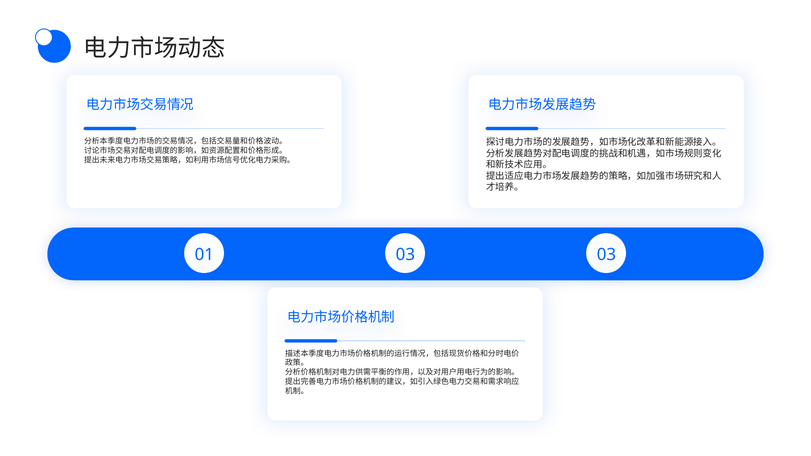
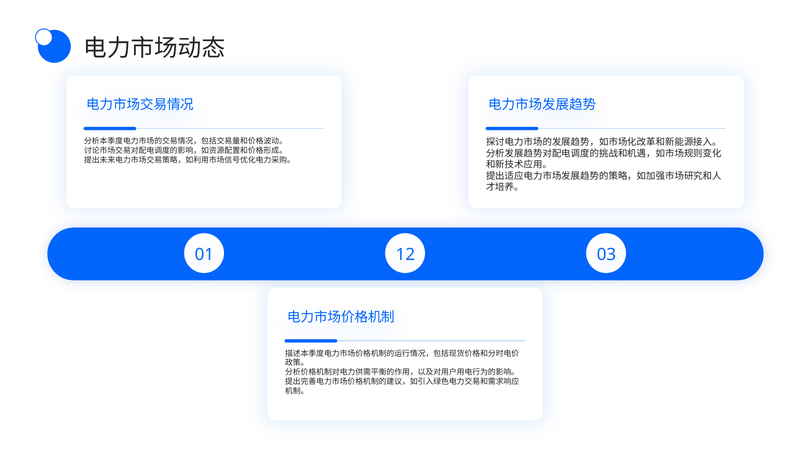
01 03: 03 -> 12 (405, 255)
